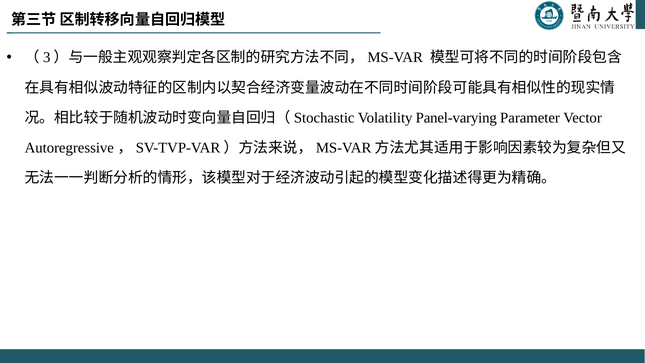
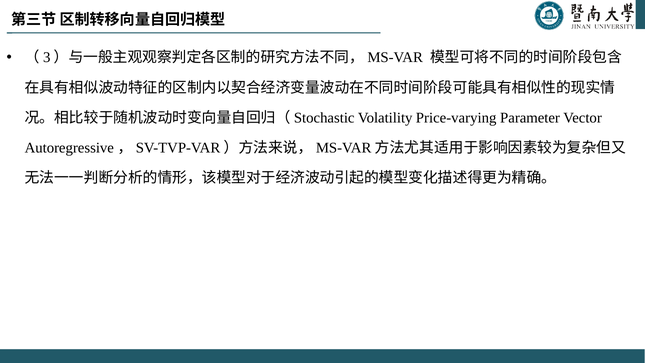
Panel-varying: Panel-varying -> Price-varying (456, 118)
